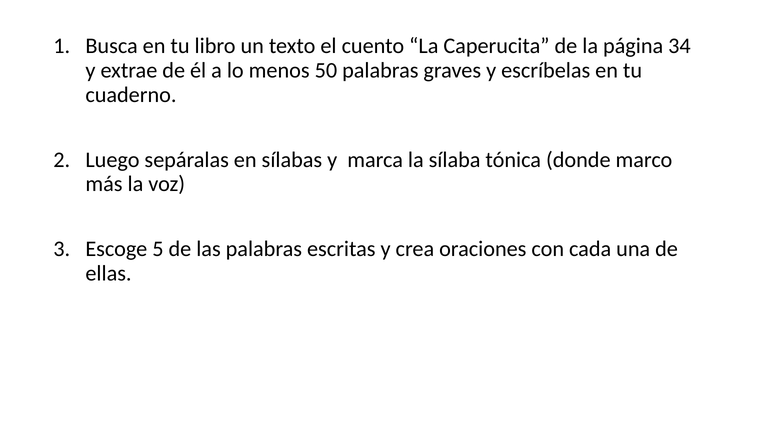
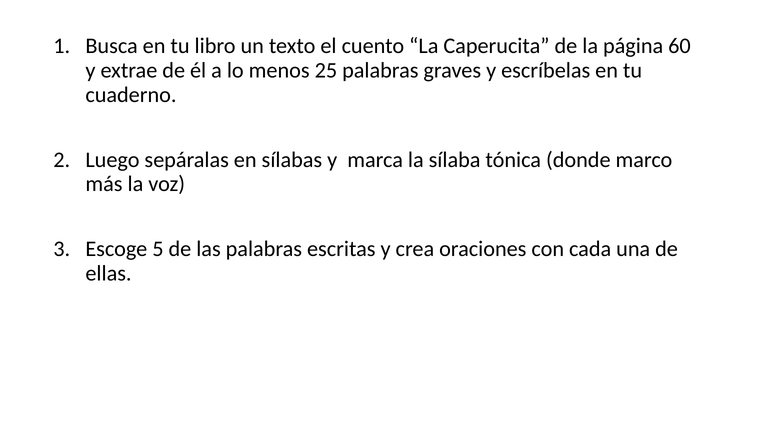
34: 34 -> 60 (679, 46)
50: 50 -> 25 (326, 70)
